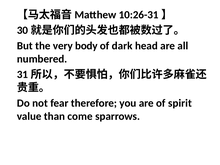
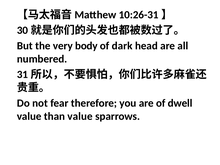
spirit: spirit -> dwell (180, 103)
than come: come -> value (80, 116)
